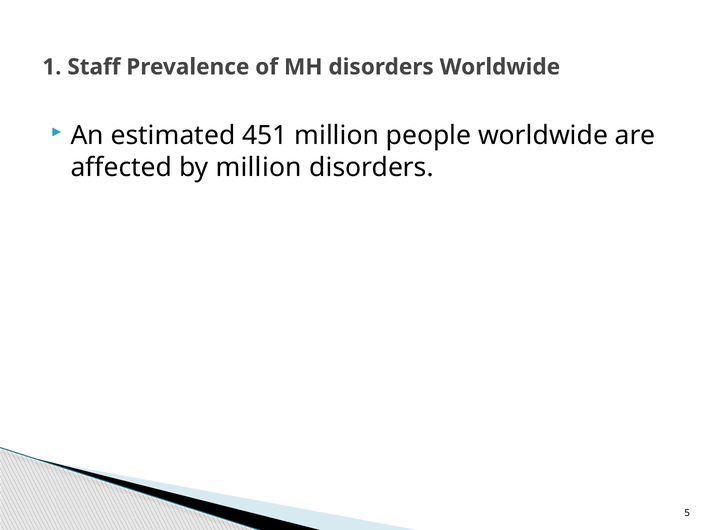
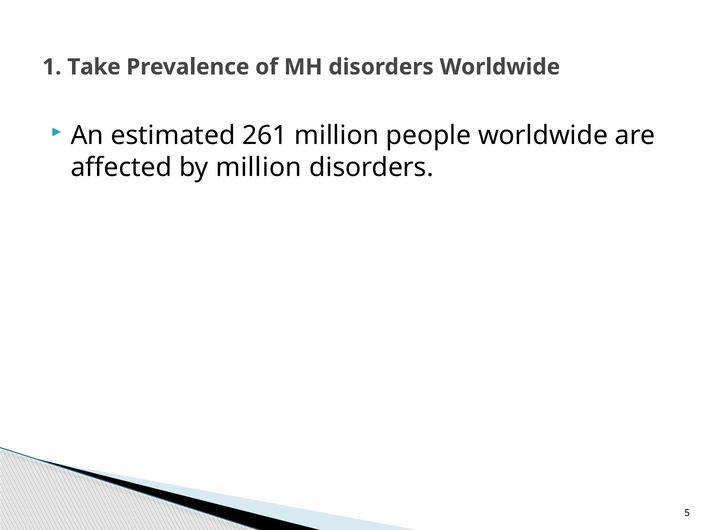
Staff: Staff -> Take (94, 67)
451: 451 -> 261 (265, 136)
